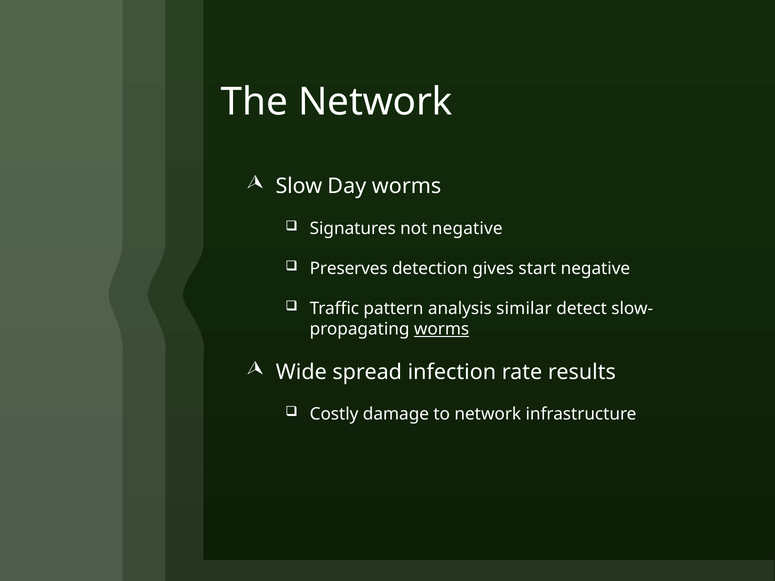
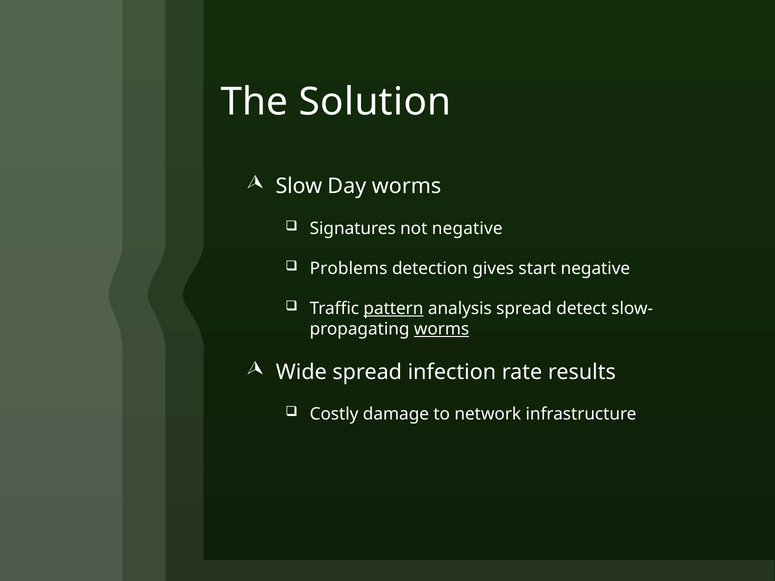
The Network: Network -> Solution (375, 102)
Preserves: Preserves -> Problems (349, 269)
pattern underline: none -> present (393, 309)
analysis similar: similar -> spread (524, 309)
